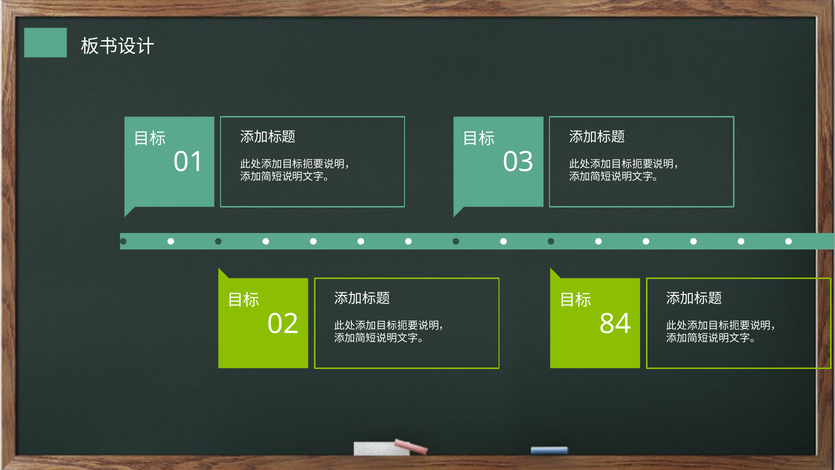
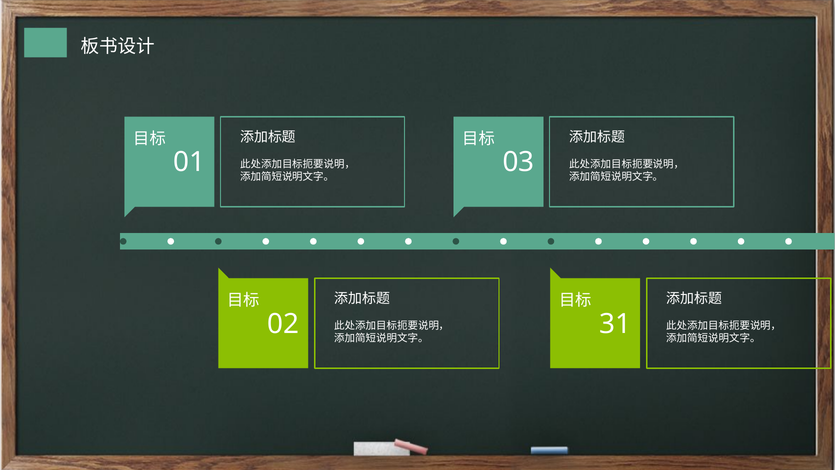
84: 84 -> 31 (615, 324)
